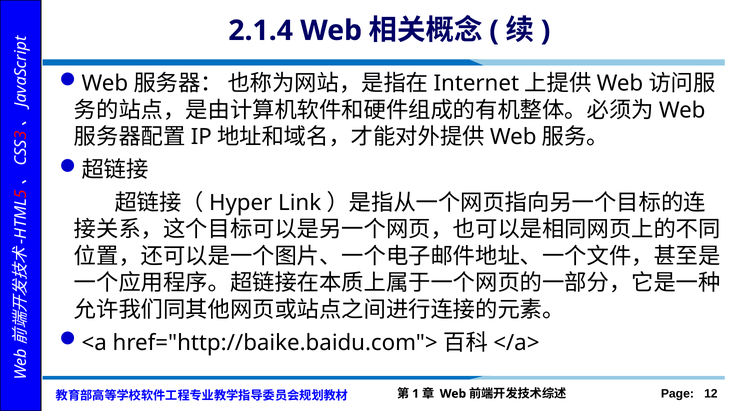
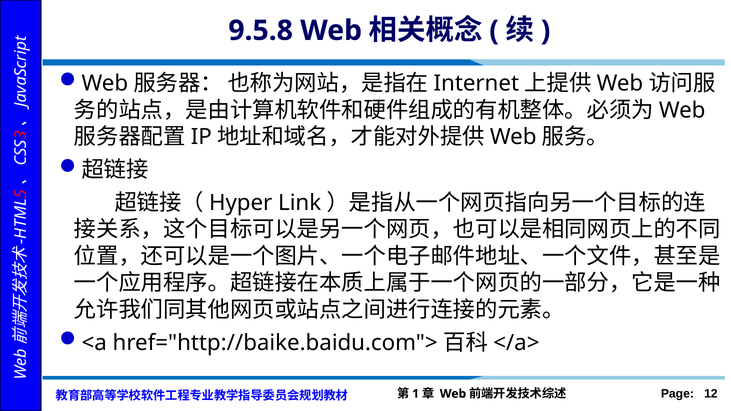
2.1.4: 2.1.4 -> 9.5.8 (261, 31)
